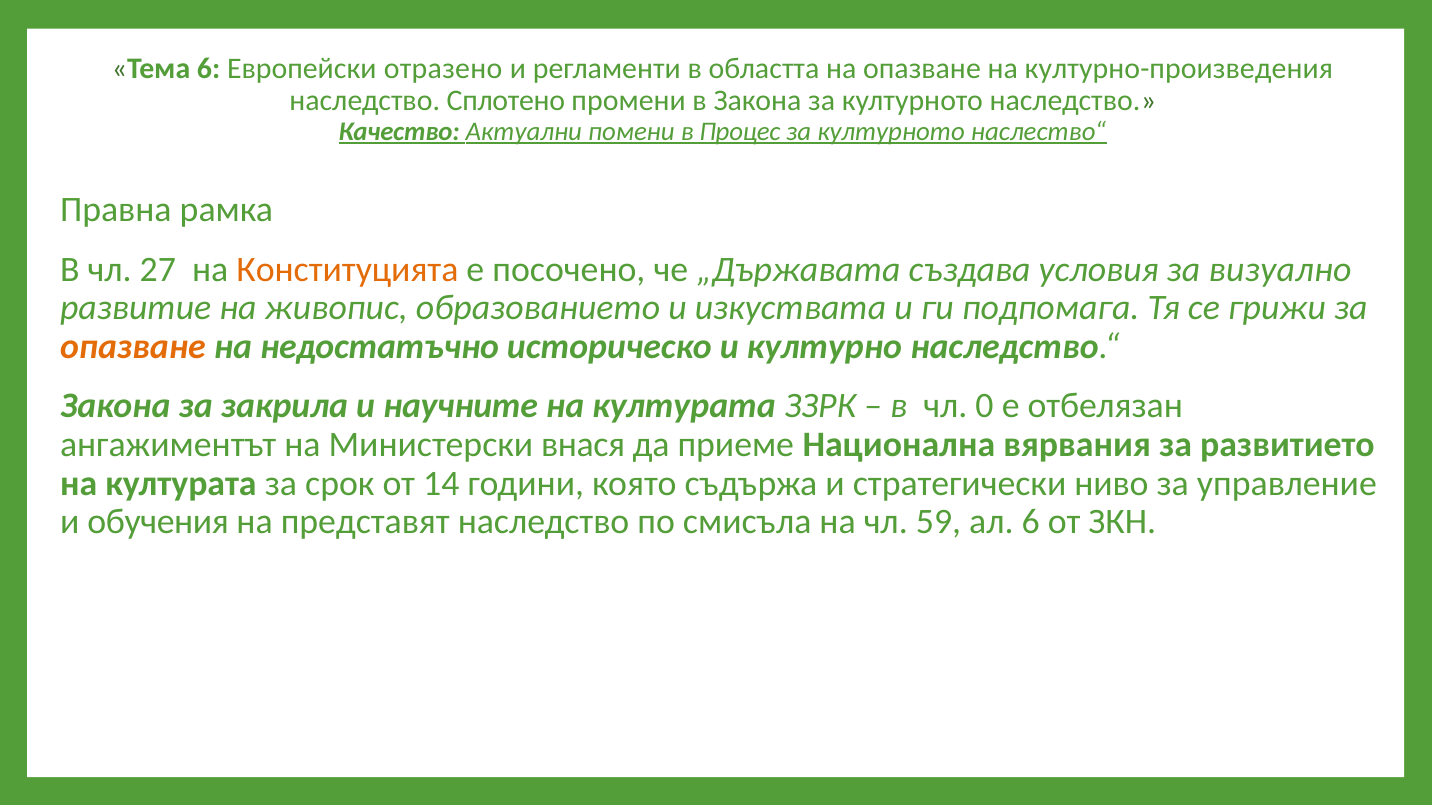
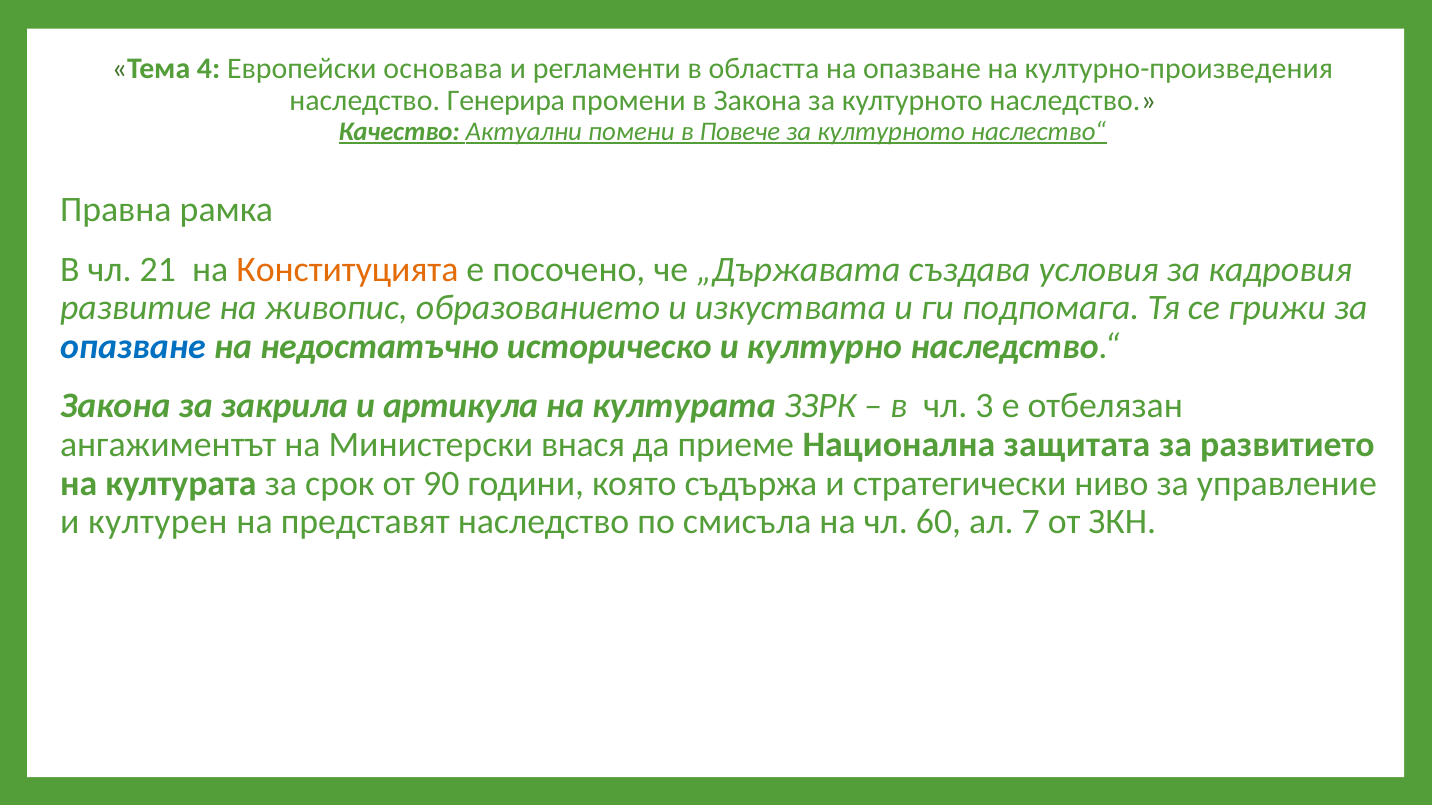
Тема 6: 6 -> 4 (209, 69)
отразено: отразено -> основава (443, 69)
Сплотено: Сплотено -> Генерира (506, 101)
Процес: Процес -> Повече (740, 131)
27: 27 -> 21 (158, 269)
визуално: визуално -> кадровия (1280, 269)
опазване colour: orange -> blue (133, 347)
научните: научните -> артикула (461, 406)
0: 0 -> 3 (984, 406)
вярвания: вярвания -> защитата (1077, 445)
14: 14 -> 90 (441, 484)
обучения: обучения -> културен (158, 522)
59: 59 -> 60 (938, 522)
ал 6: 6 -> 7 (1031, 522)
